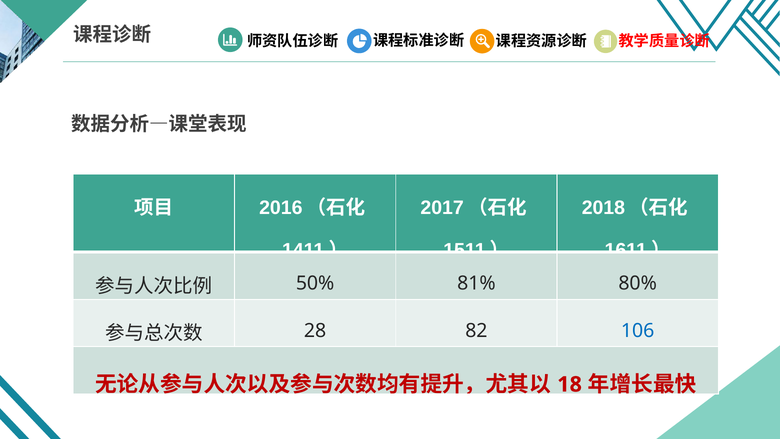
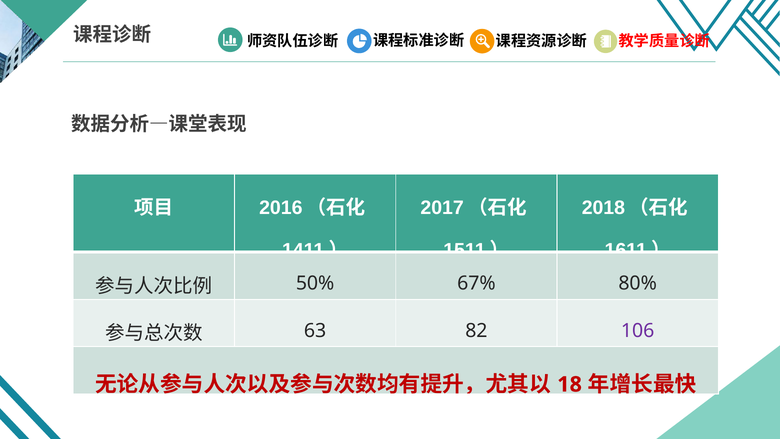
81%: 81% -> 67% (476, 283)
28: 28 -> 63 (315, 331)
106 colour: blue -> purple (638, 331)
